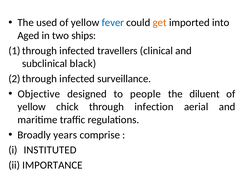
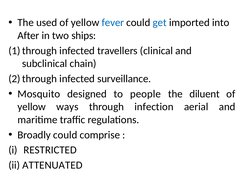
get colour: orange -> blue (160, 23)
Aged: Aged -> After (28, 35)
black: black -> chain (83, 63)
Objective: Objective -> Mosquito (39, 94)
chick: chick -> ways (67, 107)
Broadly years: years -> could (65, 135)
INSTITUTED: INSTITUTED -> RESTRICTED (50, 150)
IMPORTANCE: IMPORTANCE -> ATTENUATED (52, 165)
